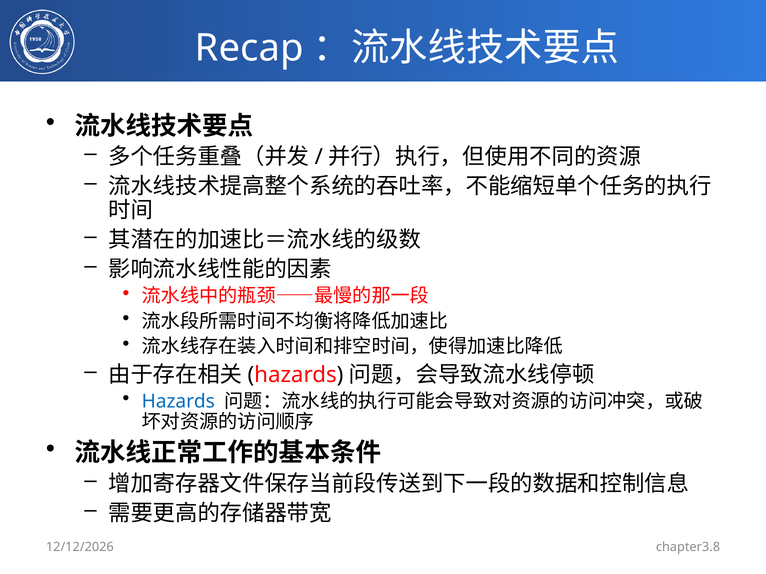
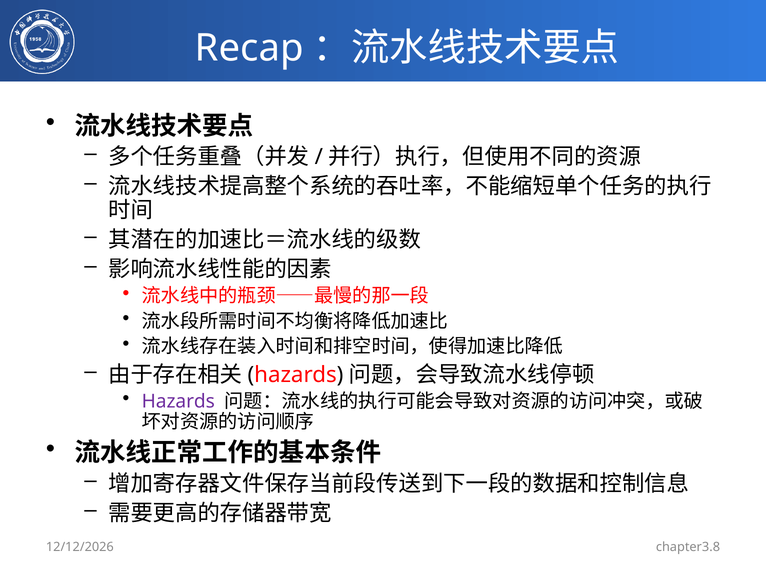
Hazards colour: blue -> purple (178, 402)
